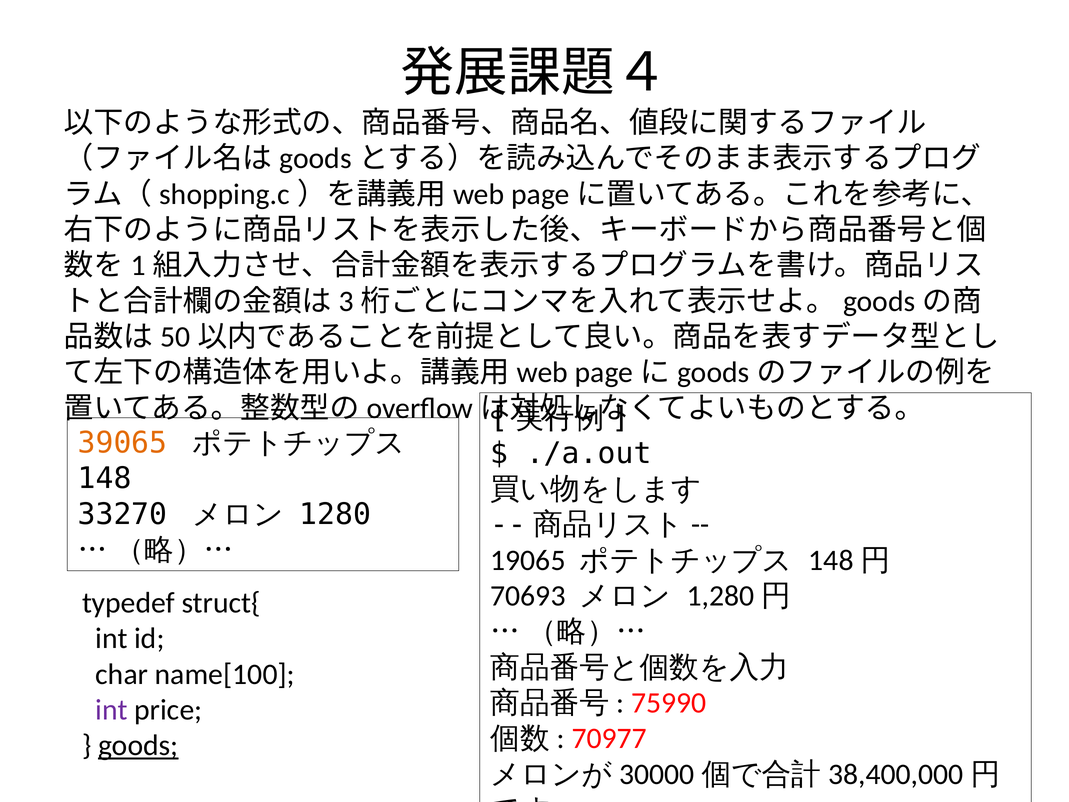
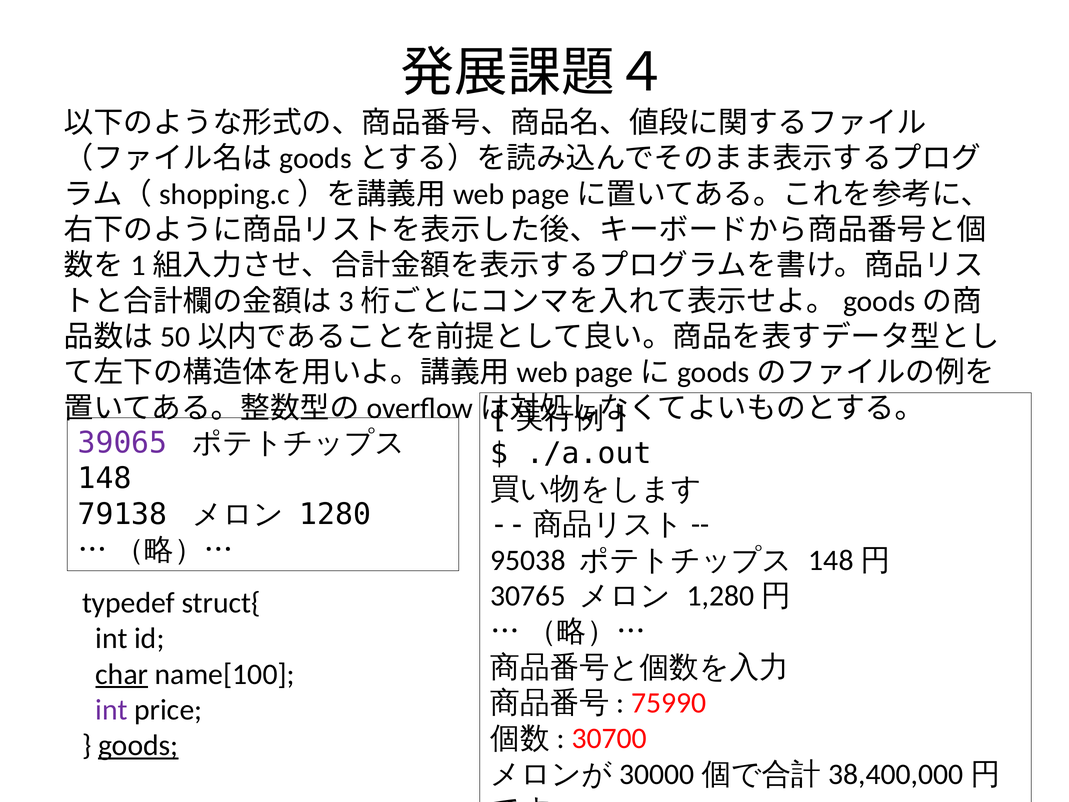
39065 colour: orange -> purple (122, 443)
33270: 33270 -> 79138 (122, 514)
19065: 19065 -> 95038 (528, 560)
70693: 70693 -> 30765 (528, 596)
char underline: none -> present (122, 674)
70977: 70977 -> 30700 (609, 738)
